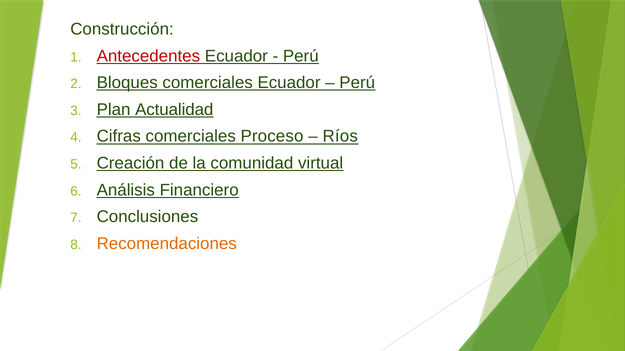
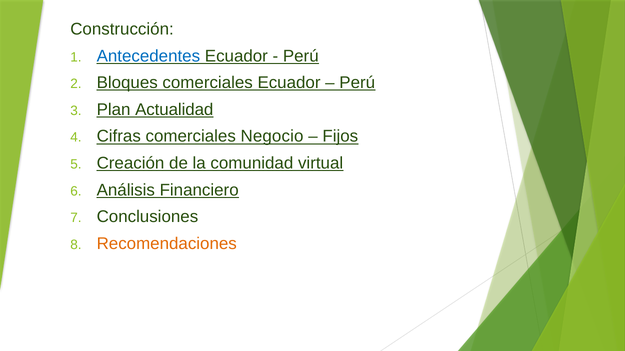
Antecedentes colour: red -> blue (148, 56)
Proceso: Proceso -> Negocio (272, 137)
Ríos: Ríos -> Fijos (340, 137)
